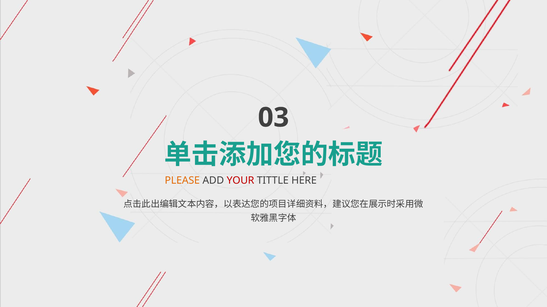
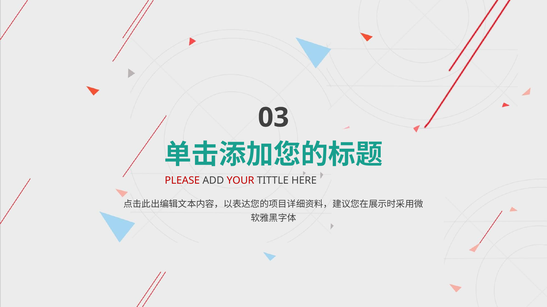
PLEASE colour: orange -> red (182, 181)
